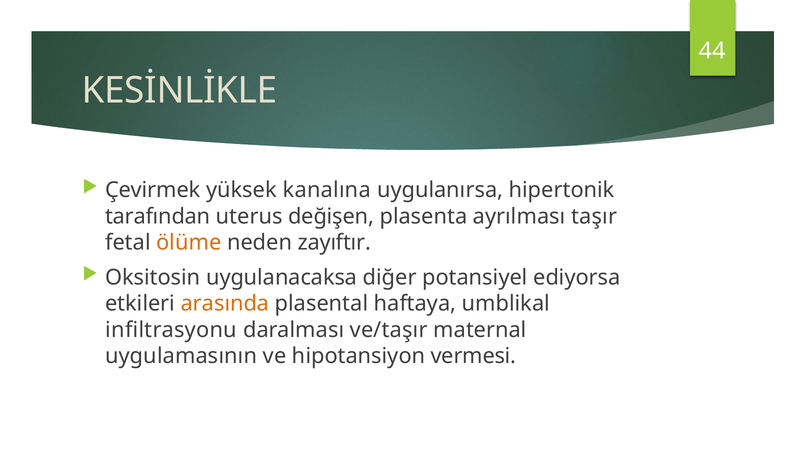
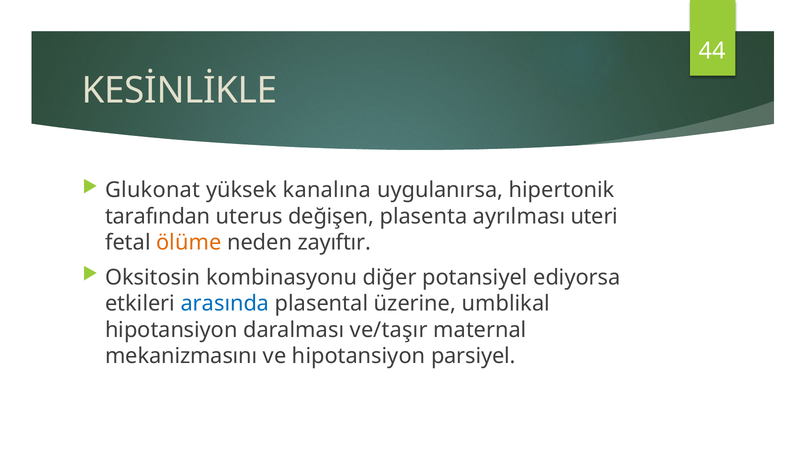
Çevirmek: Çevirmek -> Glukonat (153, 190)
taşır: taşır -> uteri (594, 216)
uygulanacaksa: uygulanacaksa -> kombinasyonu (282, 277)
arasında colour: orange -> blue (225, 303)
haftaya: haftaya -> üzerine (415, 303)
infiltrasyonu: infiltrasyonu -> hipotansiyon (171, 329)
uygulamasının: uygulamasının -> mekanizmasını (181, 356)
vermesi: vermesi -> parsiyel (473, 356)
